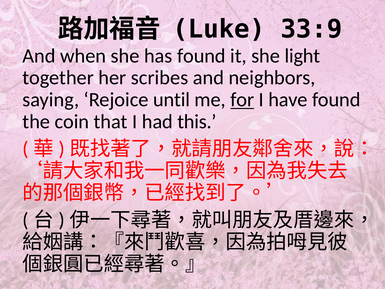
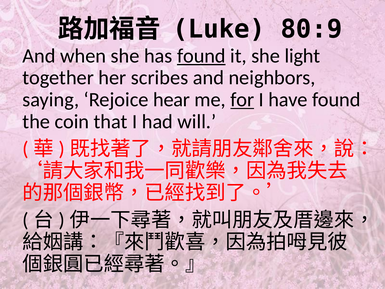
33:9: 33:9 -> 80:9 (311, 29)
found underline: none -> present (201, 56)
until: until -> hear (172, 100)
this: this -> will (197, 122)
